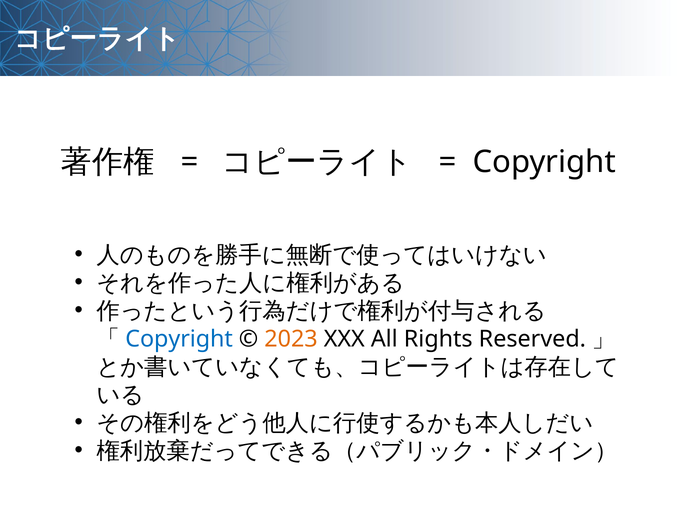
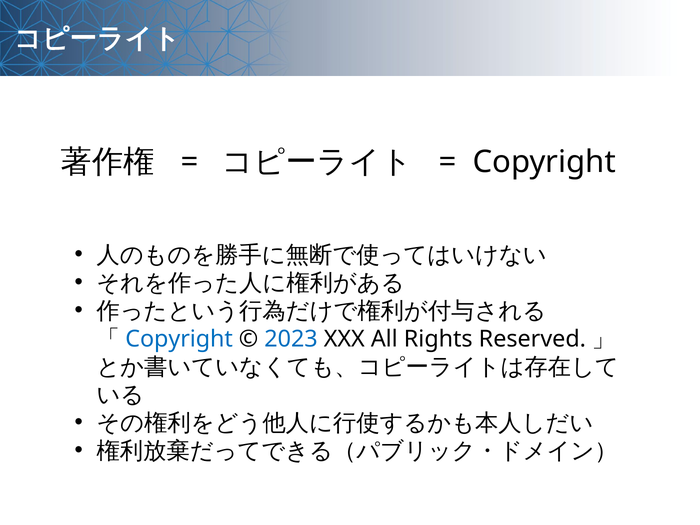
2023 colour: orange -> blue (291, 339)
